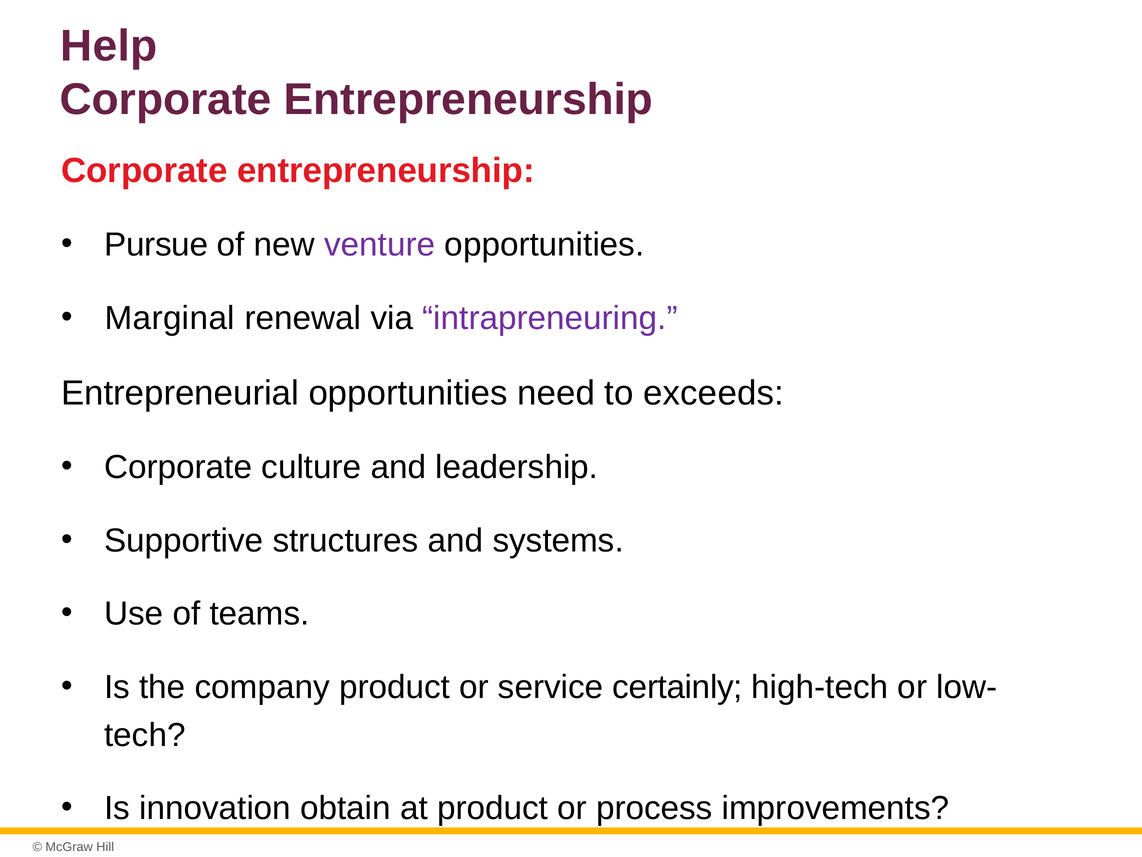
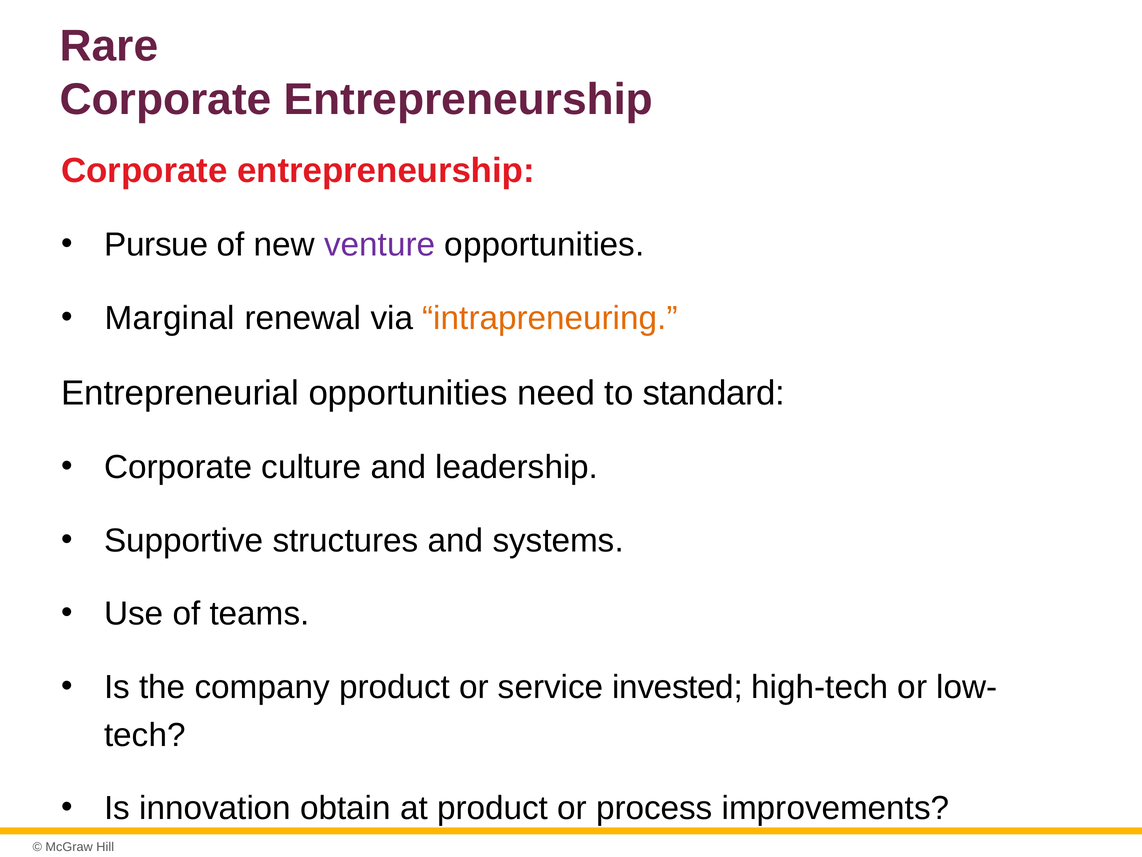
Help: Help -> Rare (109, 46)
intrapreneuring colour: purple -> orange (550, 318)
exceeds: exceeds -> standard (714, 393)
certainly: certainly -> invested (678, 687)
